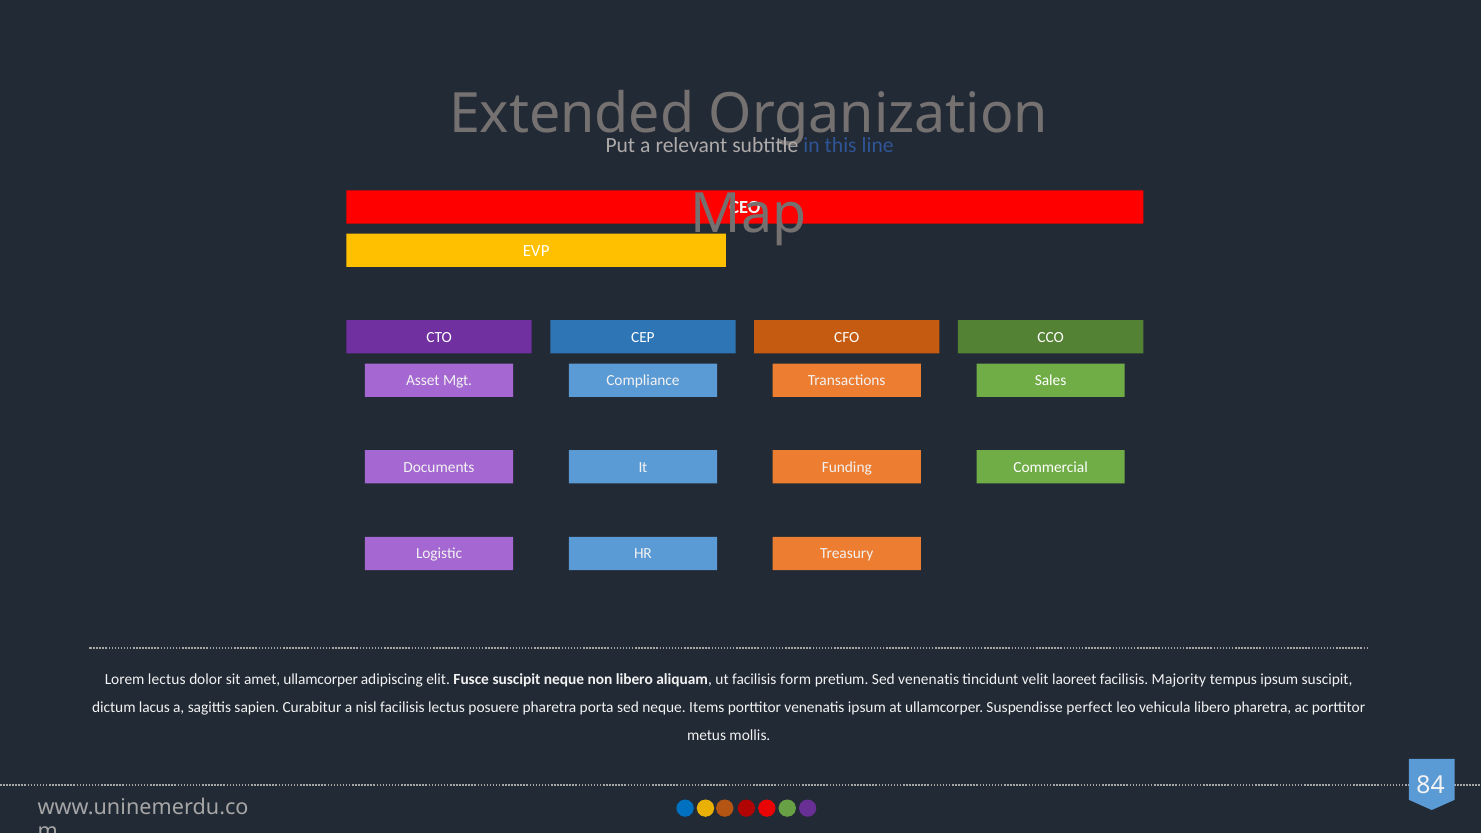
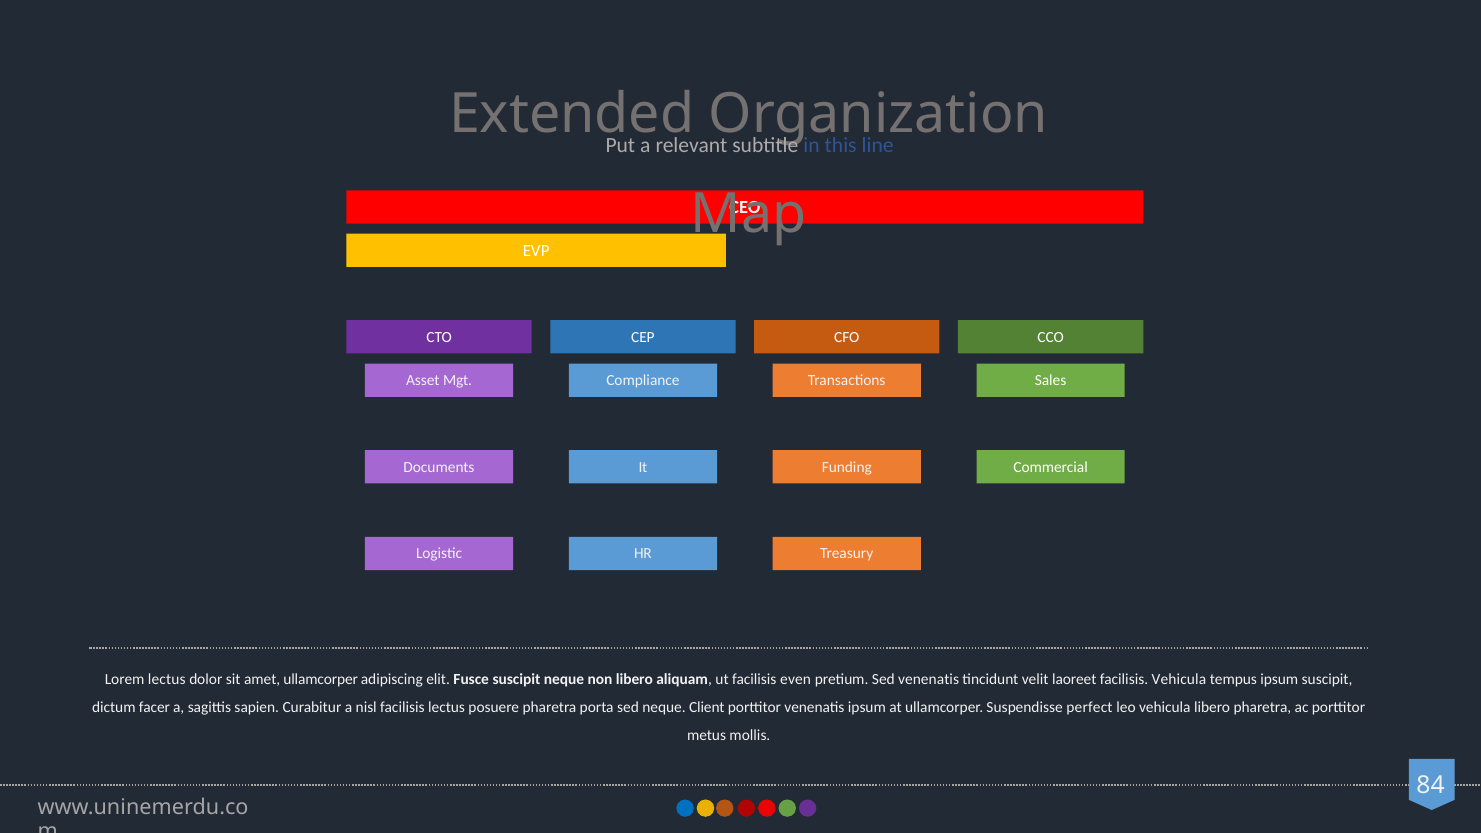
form: form -> even (796, 680)
facilisis Majority: Majority -> Vehicula (1179, 680)
lacus: lacus -> facer (154, 708)
Items: Items -> Client (707, 708)
